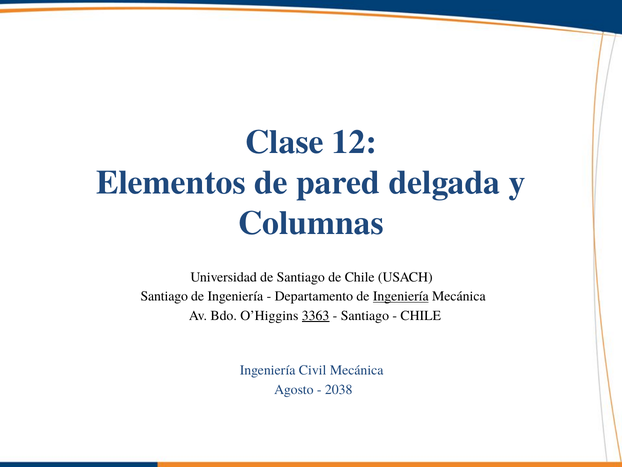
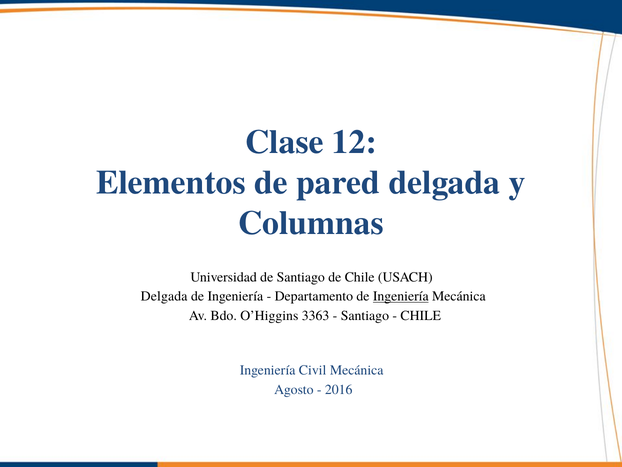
Santiago: Santiago -> Delgada (164, 296)
3363 underline: present -> none (316, 315)
2038: 2038 -> 2016 (339, 389)
